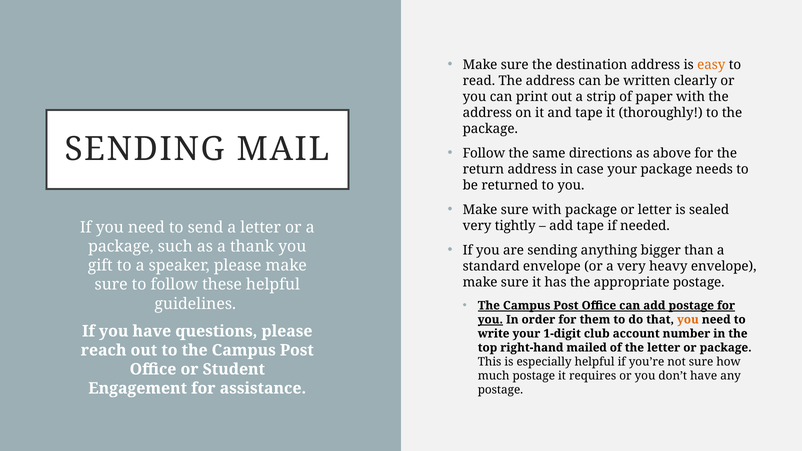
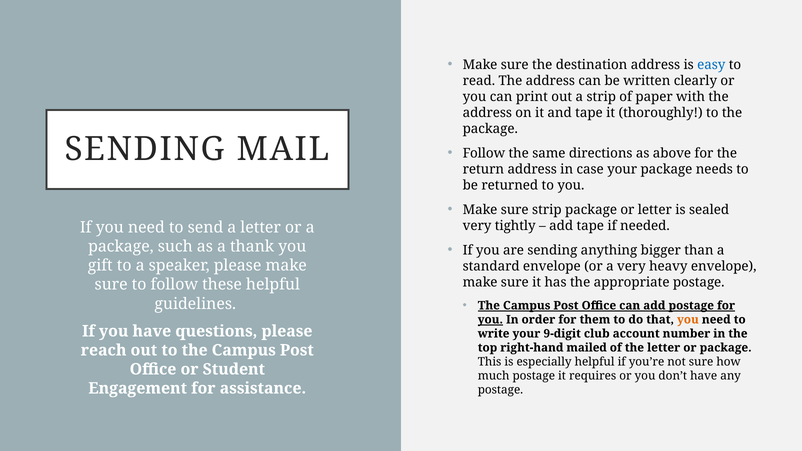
easy colour: orange -> blue (711, 65)
sure with: with -> strip (547, 210)
1-digit: 1-digit -> 9-digit (562, 334)
